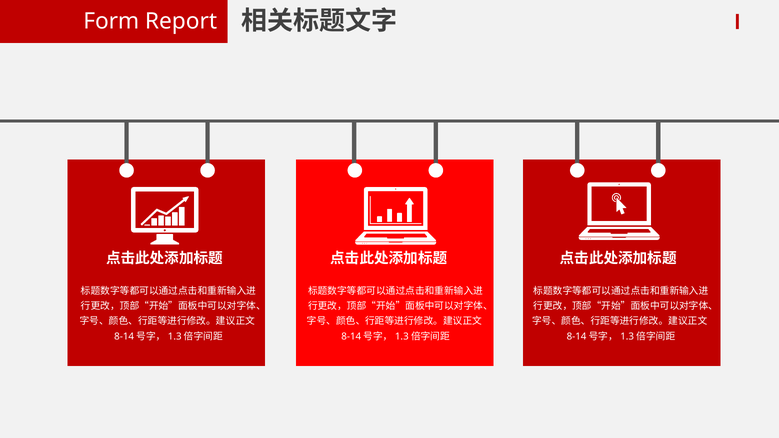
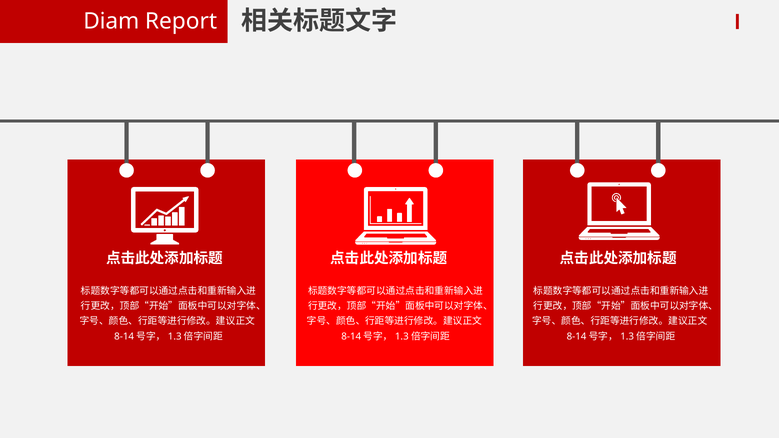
Form: Form -> Diam (111, 21)
